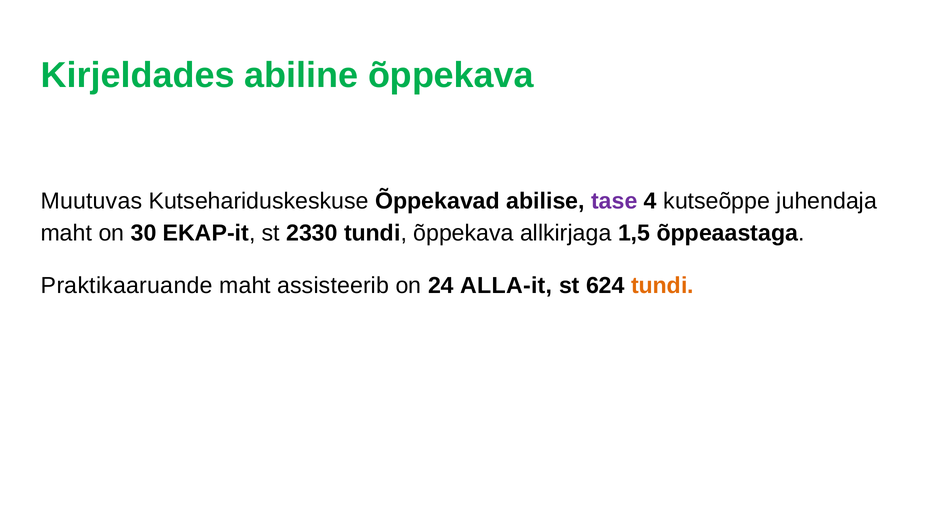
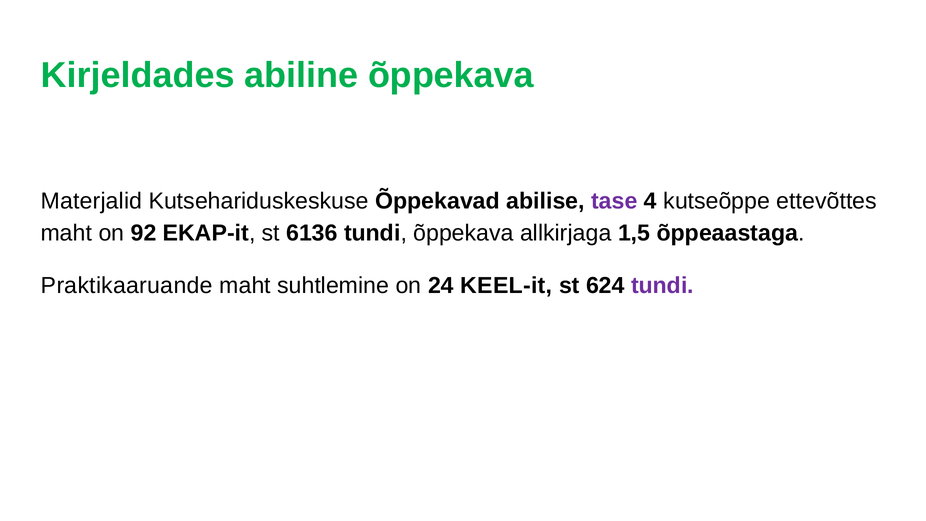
Muutuvas: Muutuvas -> Materjalid (92, 201)
juhendaja: juhendaja -> ettevõttes (827, 201)
30: 30 -> 92 (144, 233)
2330: 2330 -> 6136 (312, 233)
assisteerib: assisteerib -> suhtlemine (333, 285)
ALLA-it: ALLA-it -> KEEL-it (506, 285)
tundi colour: orange -> purple (662, 285)
